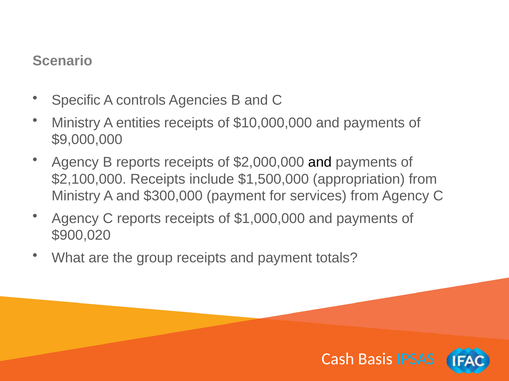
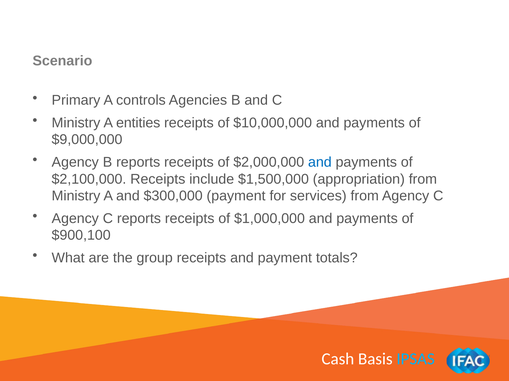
Specific: Specific -> Primary (76, 100)
and colour: black -> blue (320, 162)
$900,020: $900,020 -> $900,100 (81, 236)
